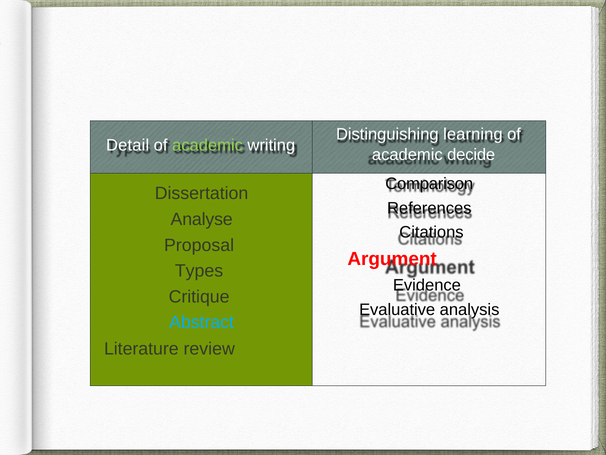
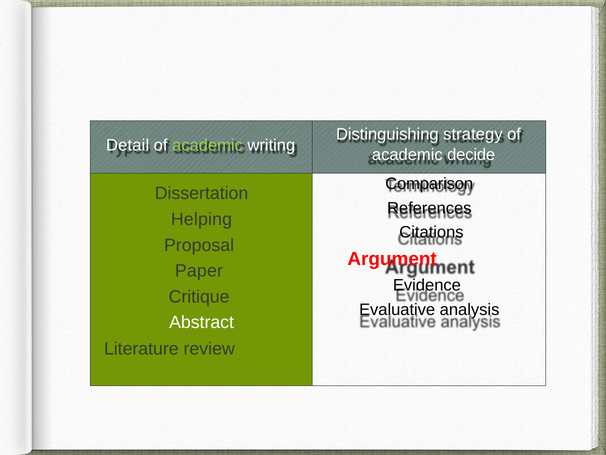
learning: learning -> strategy (473, 134)
Analyse: Analyse -> Helping (201, 219)
Types: Types -> Paper (199, 271)
Abstract colour: light blue -> white (202, 322)
